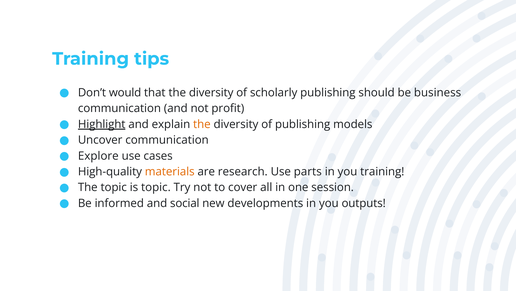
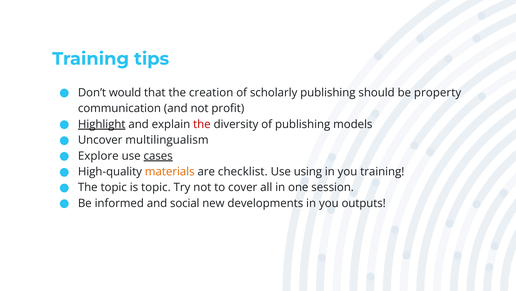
that the diversity: diversity -> creation (211, 92)
business: business -> property (438, 92)
the colour: orange -> red (202, 124)
Uncover communication: communication -> multilingualism (167, 140)
cases underline: none -> present (158, 155)
research: research -> checklist (243, 171)
parts: parts -> using (308, 171)
